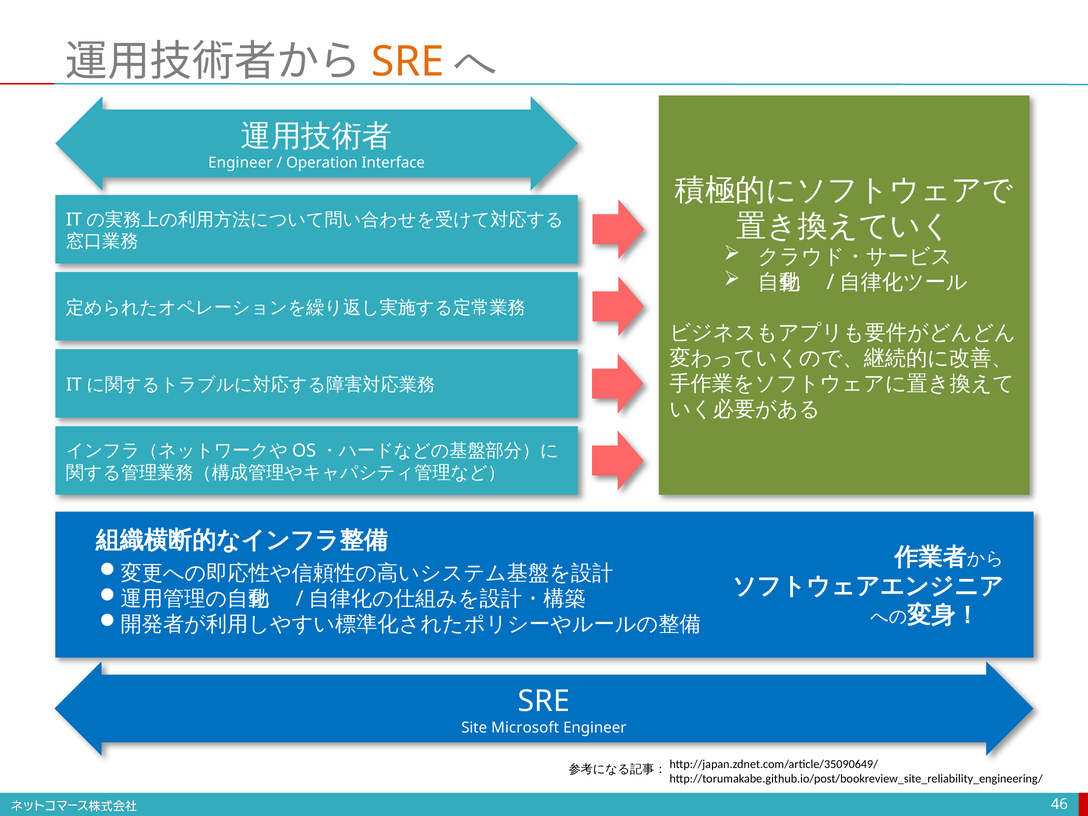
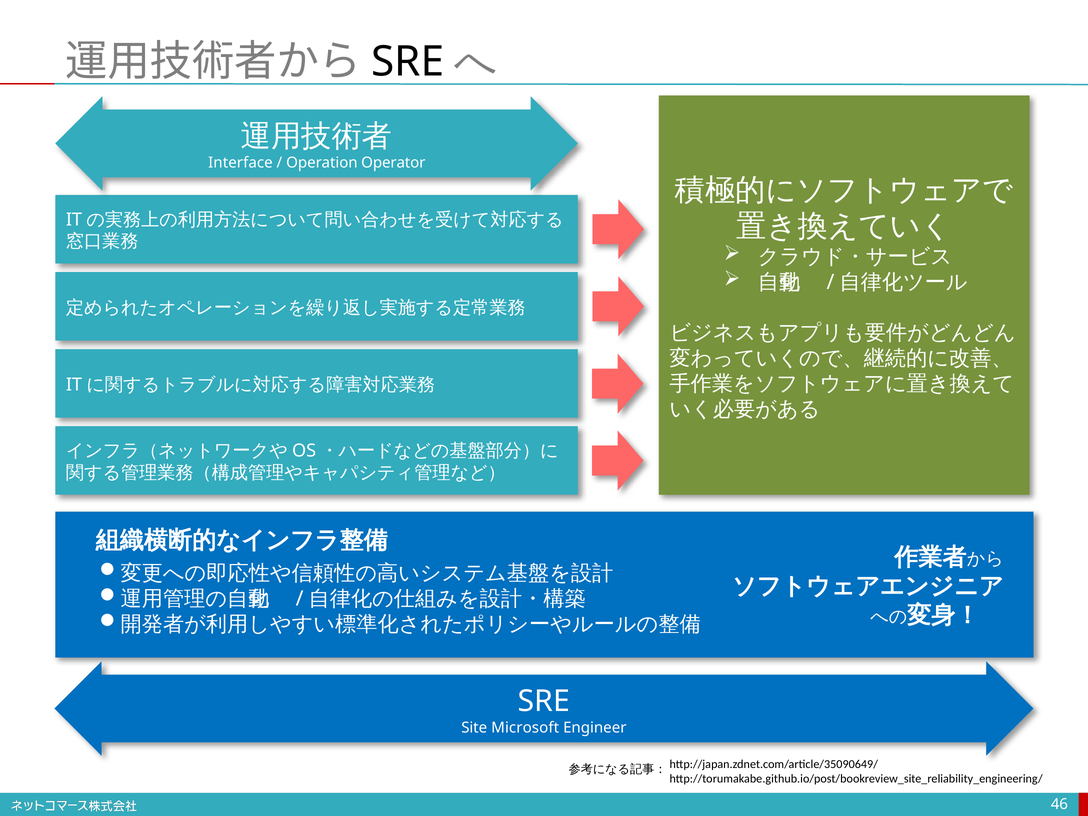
SRE colour: orange -> black (408, 62)
Engineer: Engineer -> Interface (240, 163)
Interface: Interface -> Operator (393, 163)
